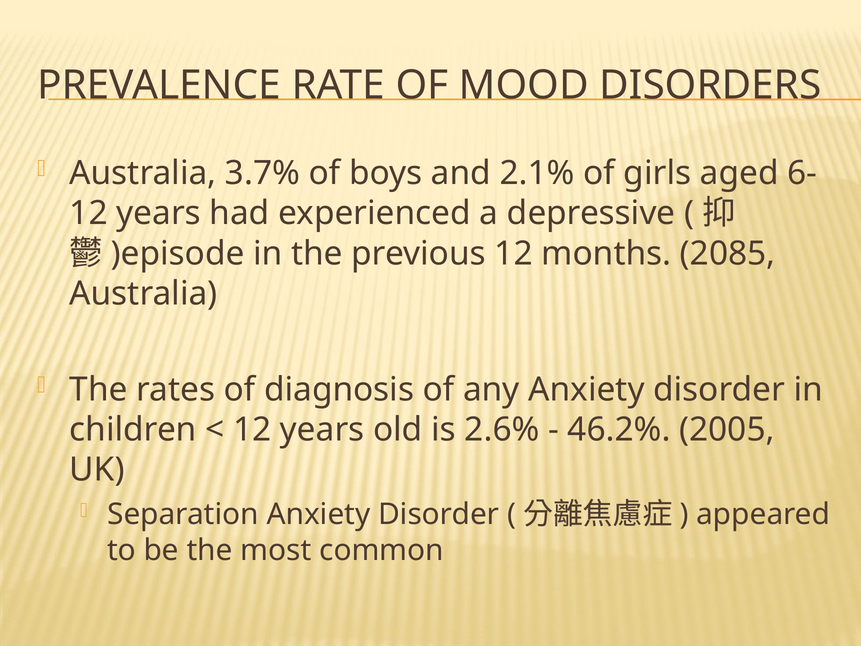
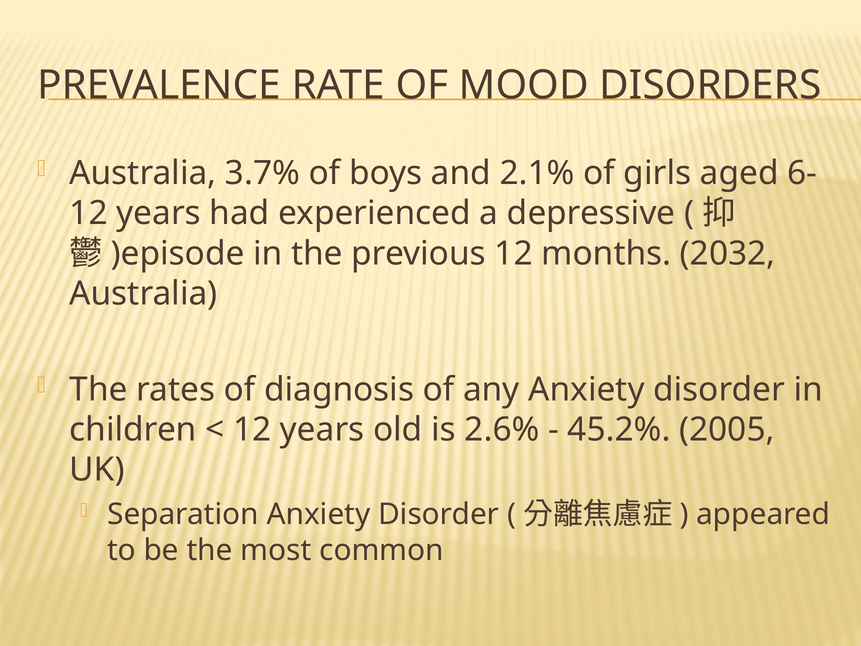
2085: 2085 -> 2032 (728, 253)
46.2%: 46.2% -> 45.2% (619, 430)
